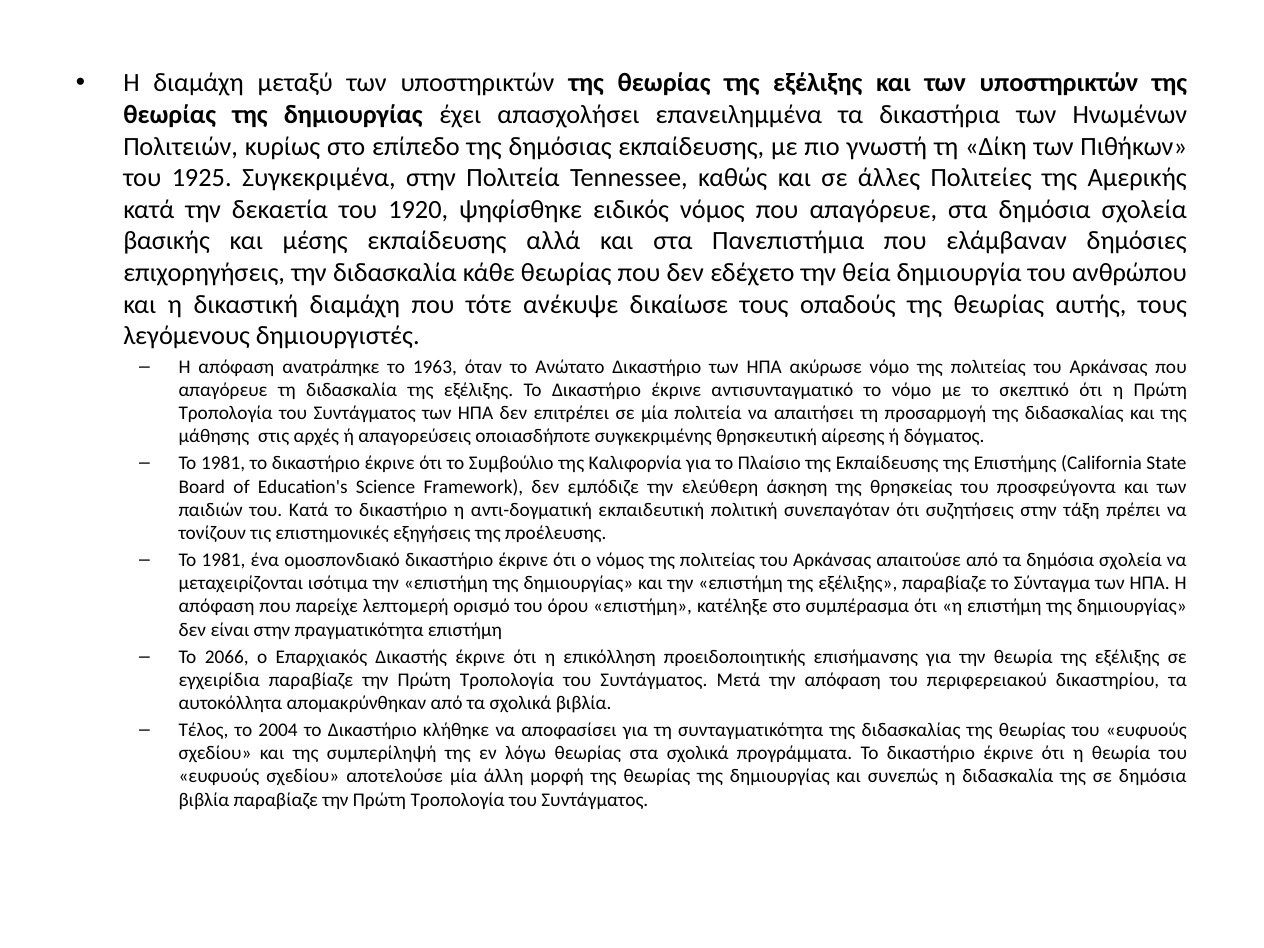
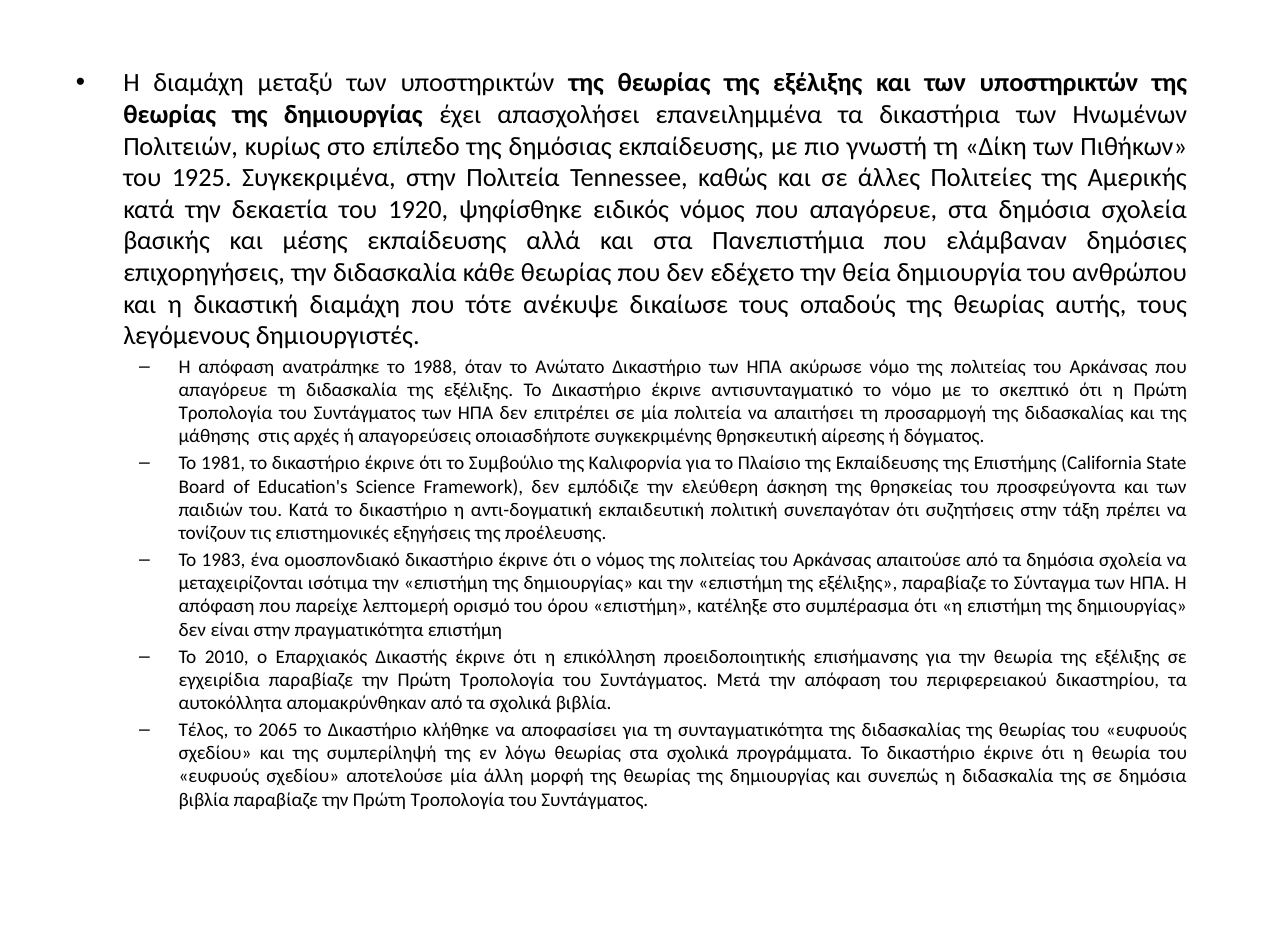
1963: 1963 -> 1988 (435, 367)
1981: 1981 -> 1983 (224, 560)
2066: 2066 -> 2010 (227, 657)
2004: 2004 -> 2065 (278, 730)
